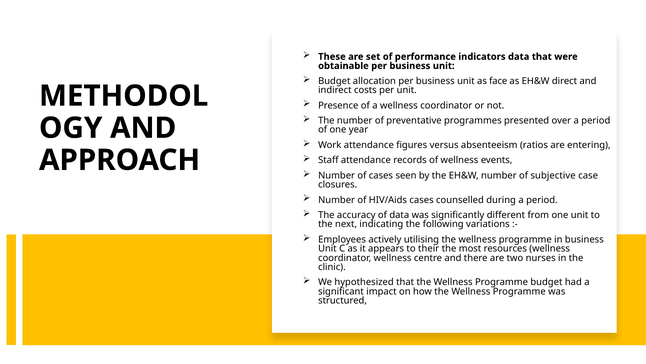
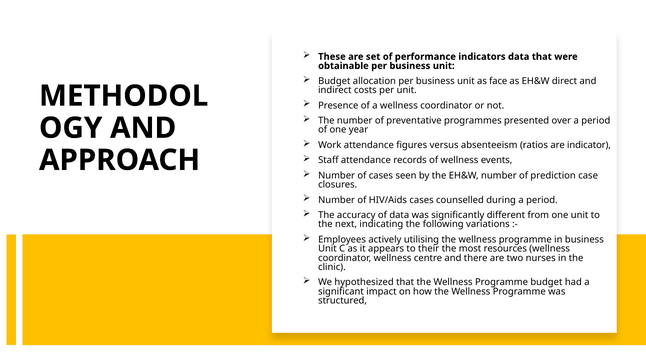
entering: entering -> indicator (589, 145)
subjective: subjective -> prediction (553, 175)
